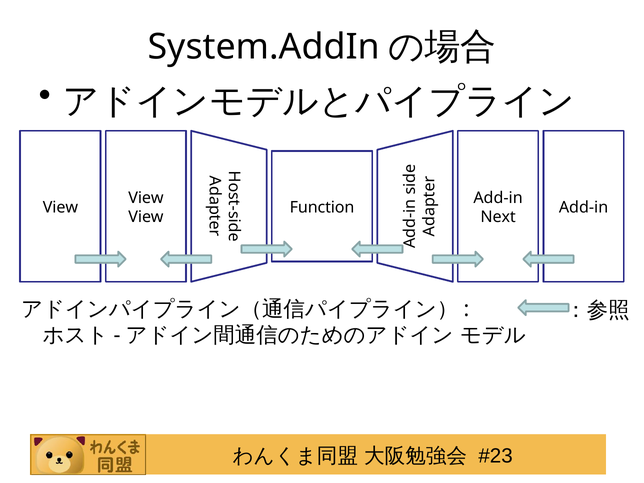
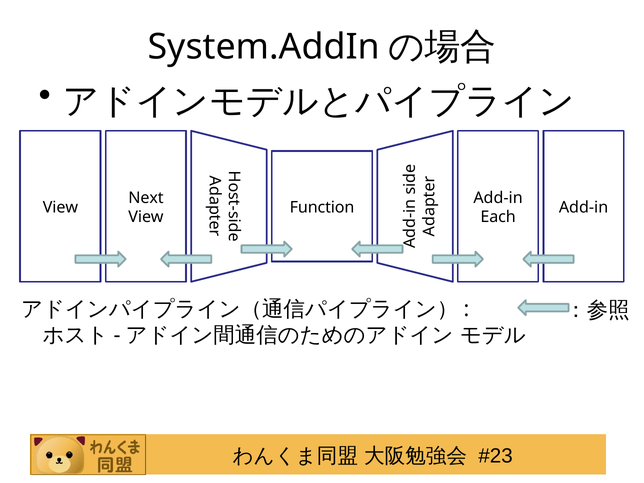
View: View -> Next (146, 198)
Next: Next -> Each (498, 217)
